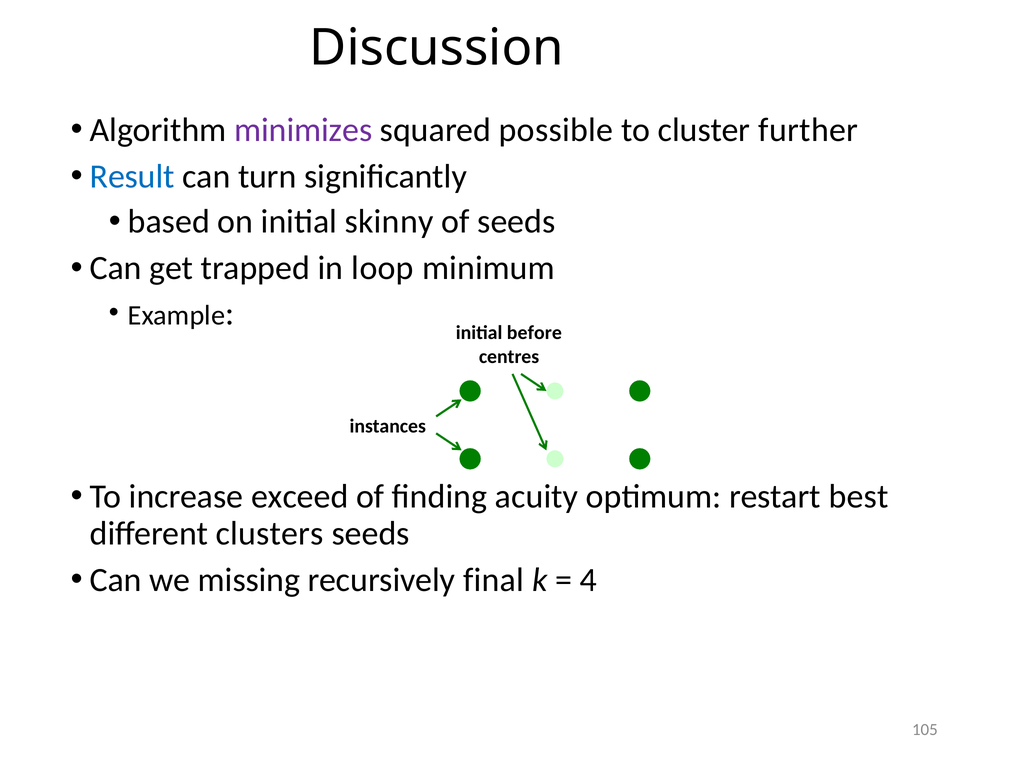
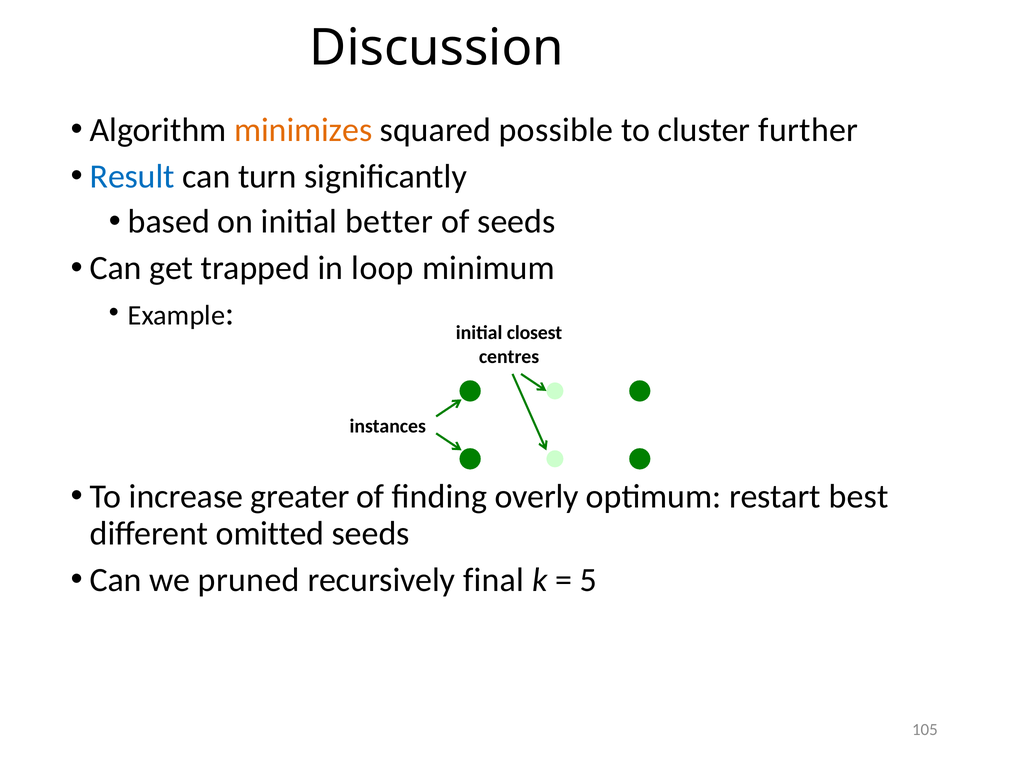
minimizes colour: purple -> orange (303, 130)
skinny: skinny -> better (389, 222)
before: before -> closest (535, 332)
exceed: exceed -> greater (300, 496)
acuity: acuity -> overly (537, 496)
clusters: clusters -> omitted (270, 533)
missing: missing -> pruned (249, 579)
4: 4 -> 5 (588, 579)
